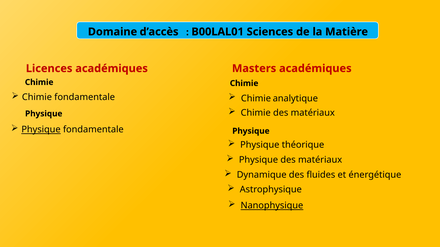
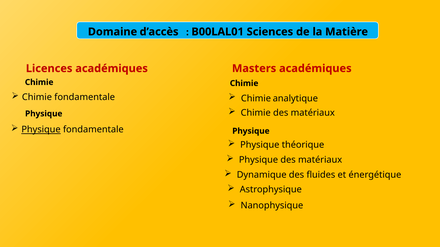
Nanophysique underline: present -> none (272, 206)
